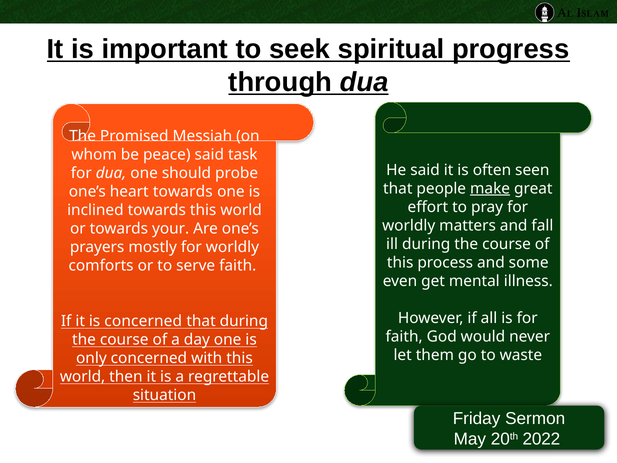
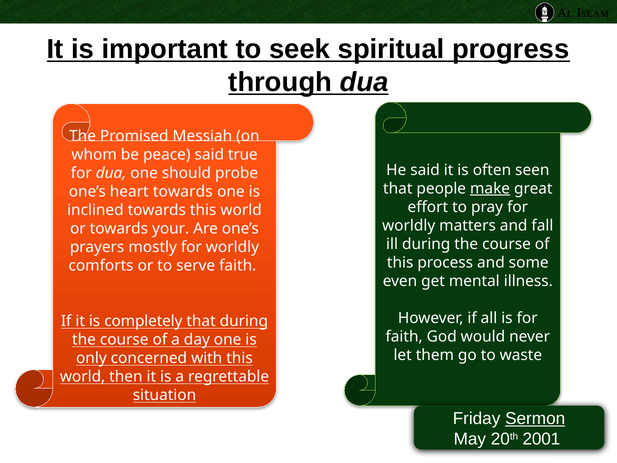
task: task -> true (243, 155)
is concerned: concerned -> completely (143, 321)
Sermon underline: none -> present (535, 418)
2022: 2022 -> 2001 (541, 439)
